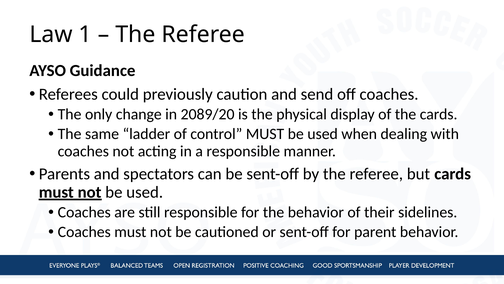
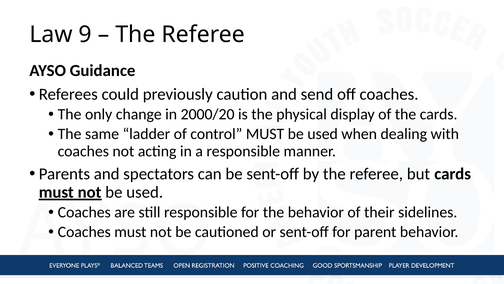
1: 1 -> 9 (85, 34)
2089/20: 2089/20 -> 2000/20 (208, 114)
